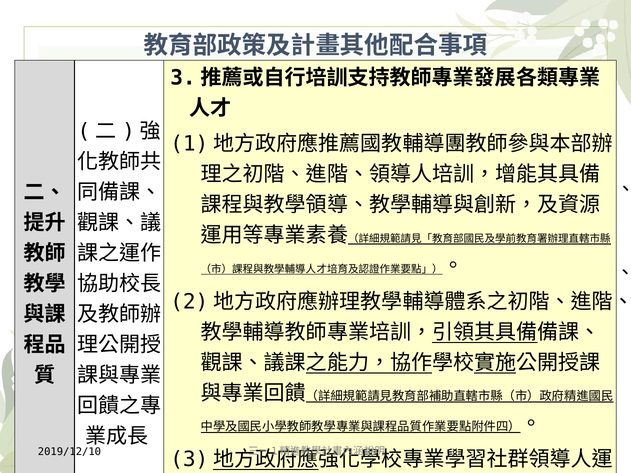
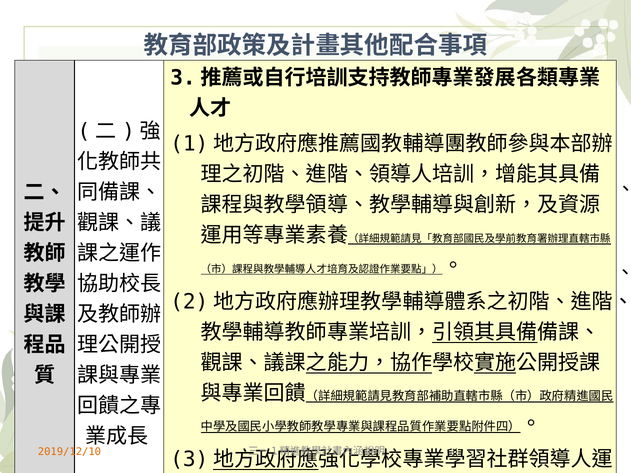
2019/12/10 colour: black -> orange (69, 452)
